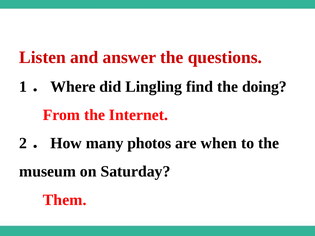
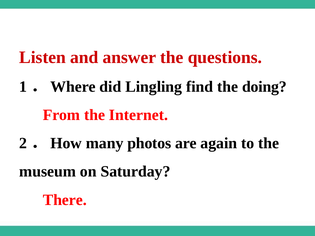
when: when -> again (219, 143)
Them: Them -> There (65, 200)
